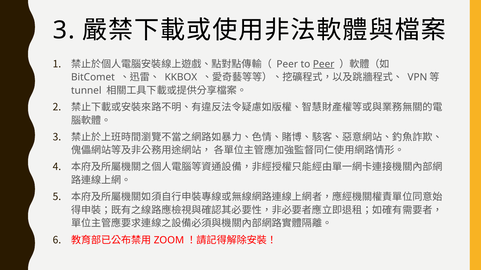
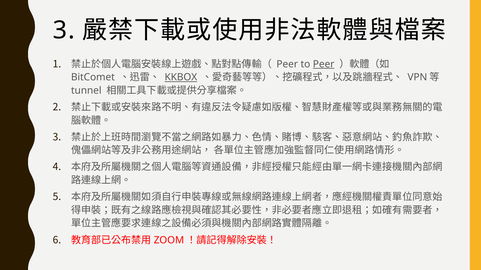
KKBOX underline: none -> present (181, 77)
